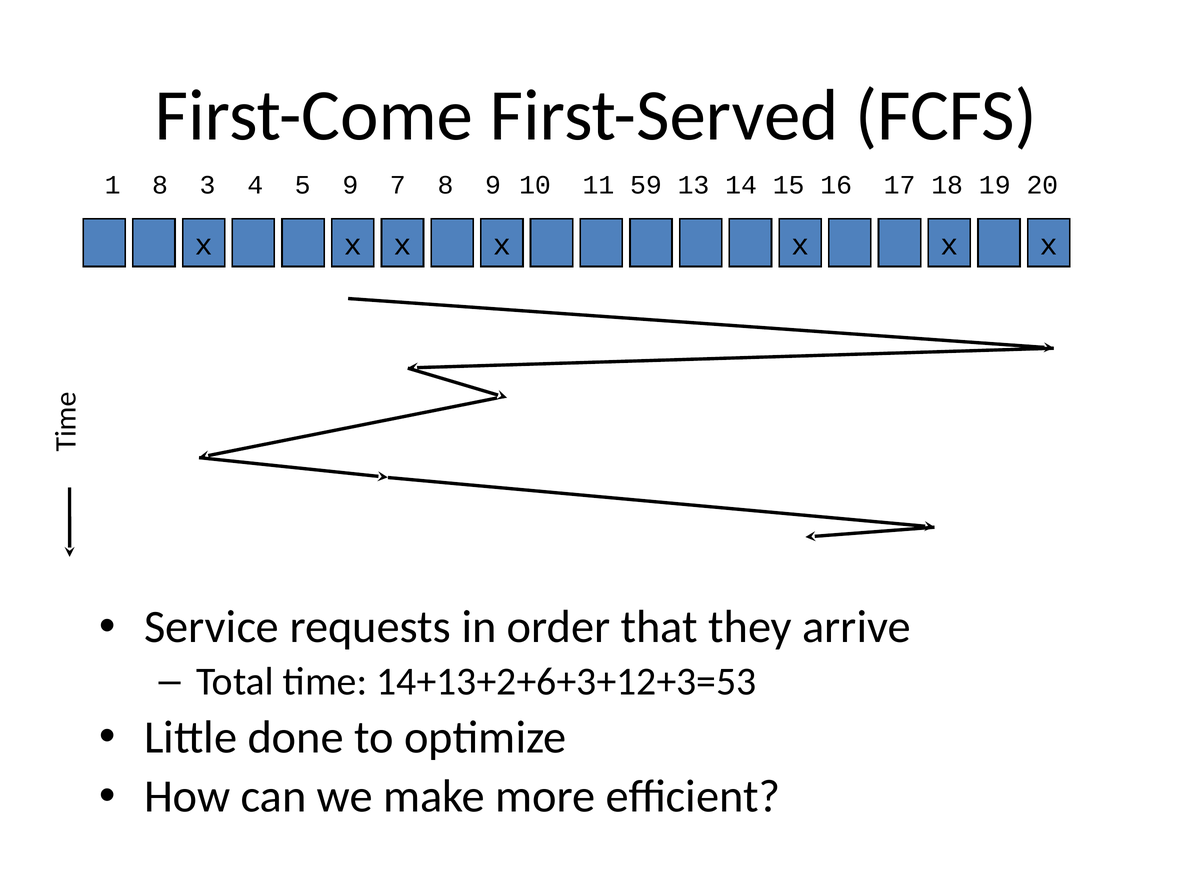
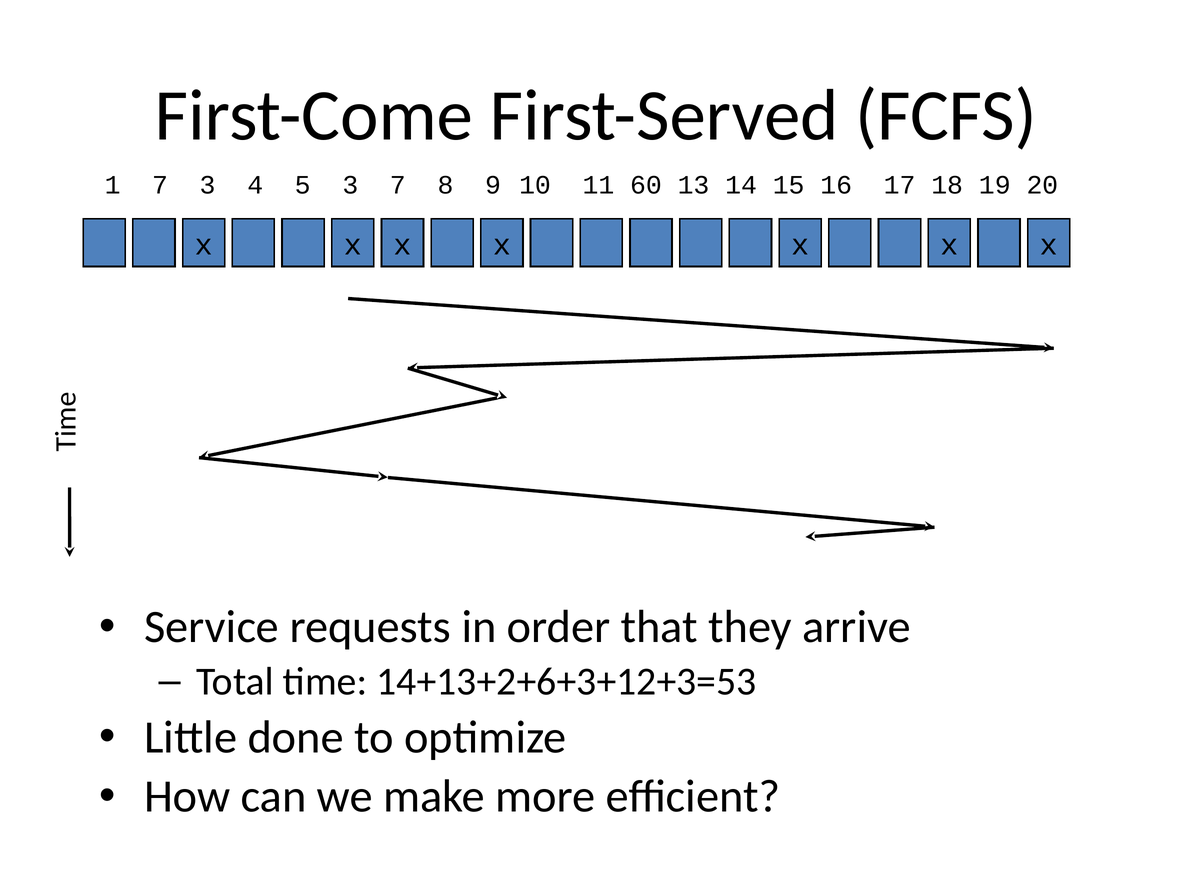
1 8: 8 -> 7 (160, 185)
5 9: 9 -> 3 (350, 185)
59: 59 -> 60 (646, 185)
